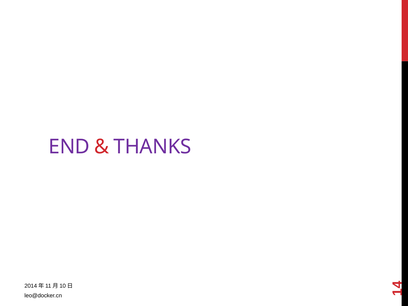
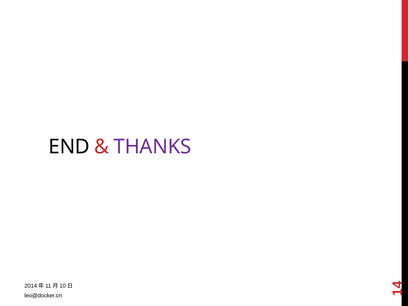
END colour: purple -> black (69, 147)
